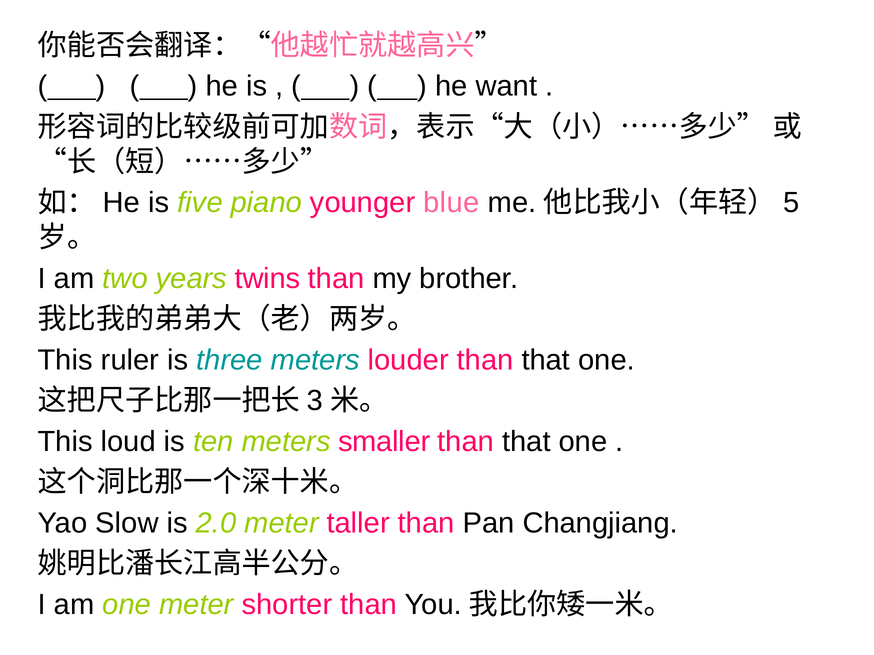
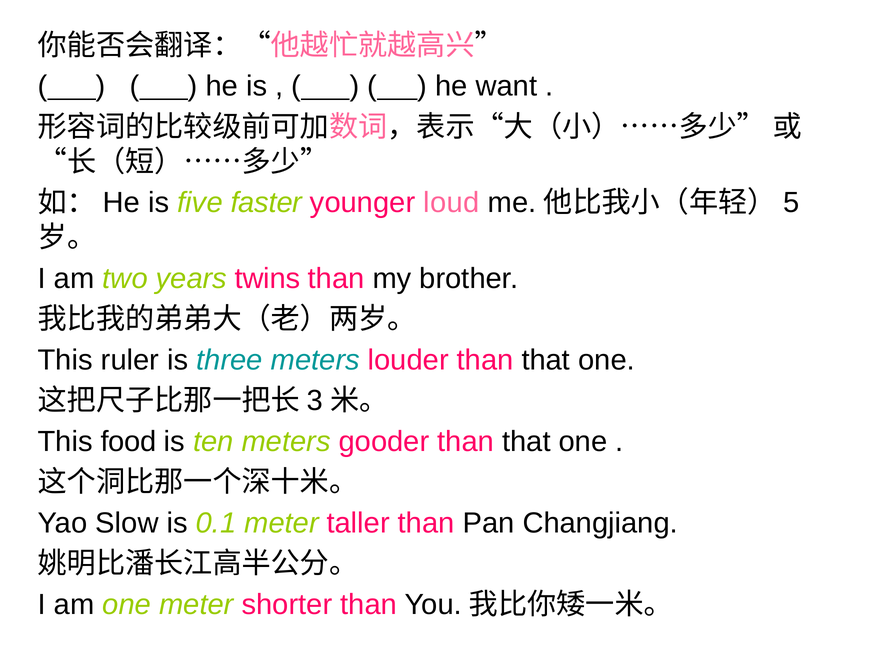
piano: piano -> faster (266, 203)
blue: blue -> loud (451, 203)
loud: loud -> food (128, 442)
smaller: smaller -> gooder (384, 442)
2.0: 2.0 -> 0.1 (216, 523)
